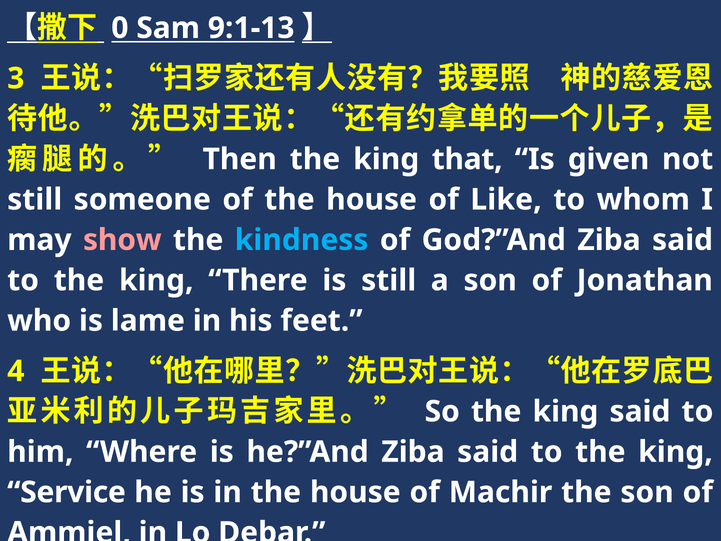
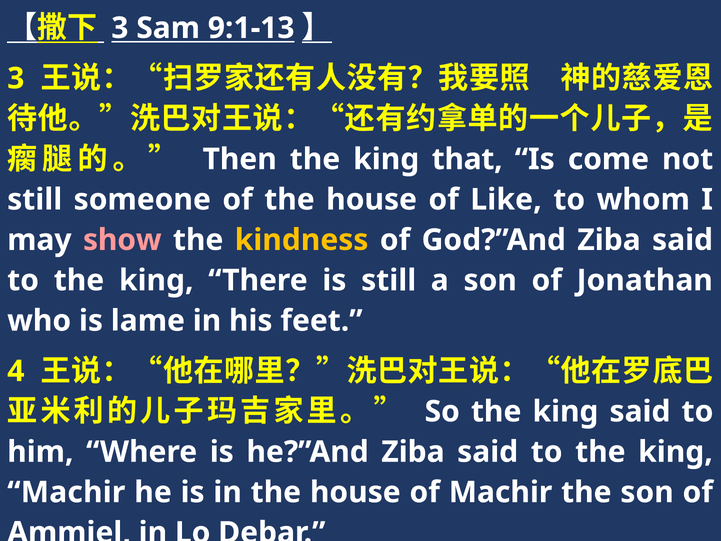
0: 0 -> 3 (120, 28)
given: given -> come (608, 159)
kindness colour: light blue -> yellow (302, 240)
Service: Service -> Machir (66, 492)
